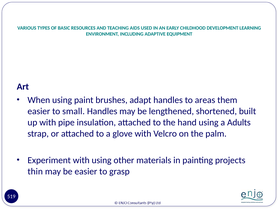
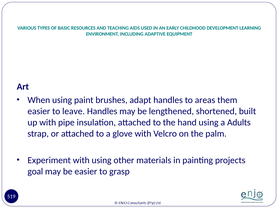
small: small -> leave (74, 111)
thin: thin -> goal (35, 171)
